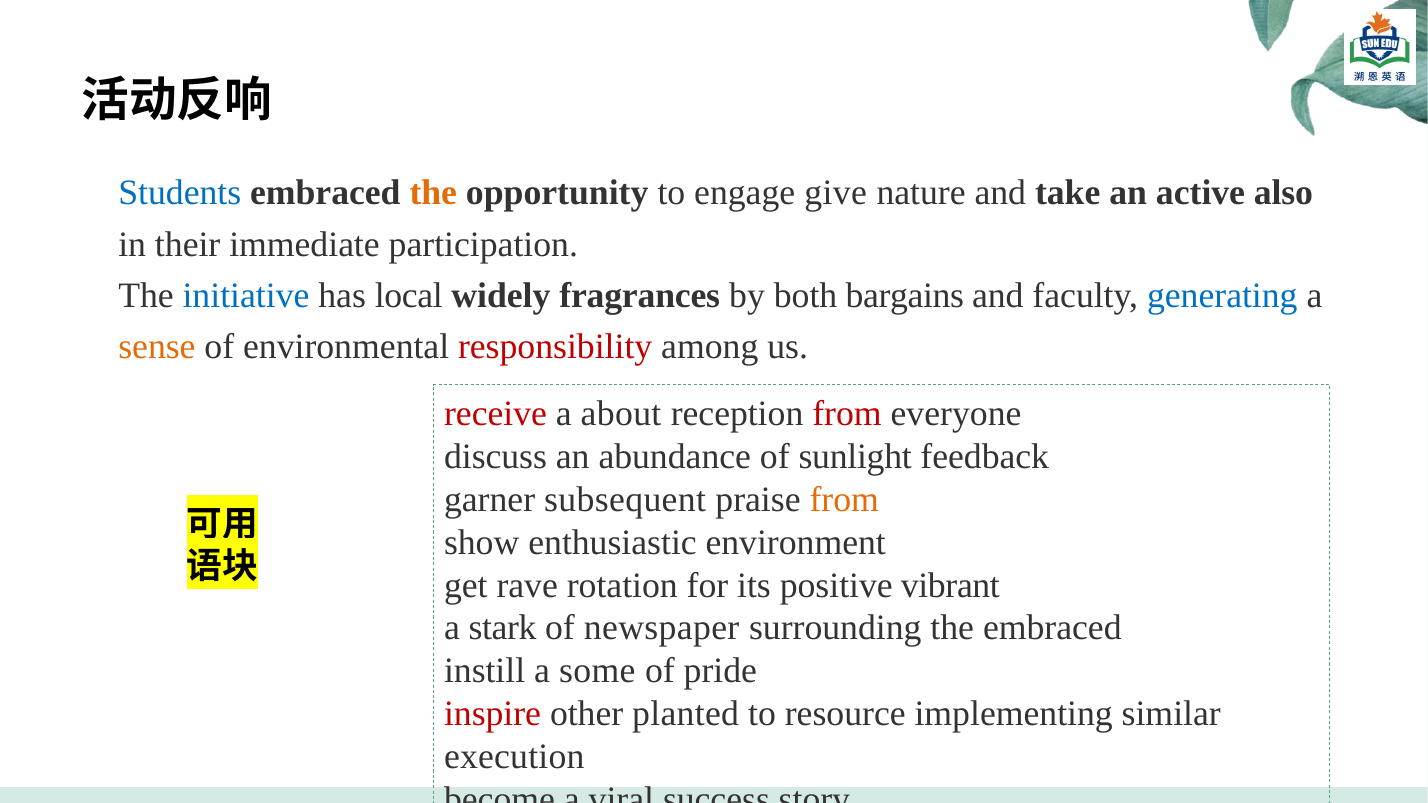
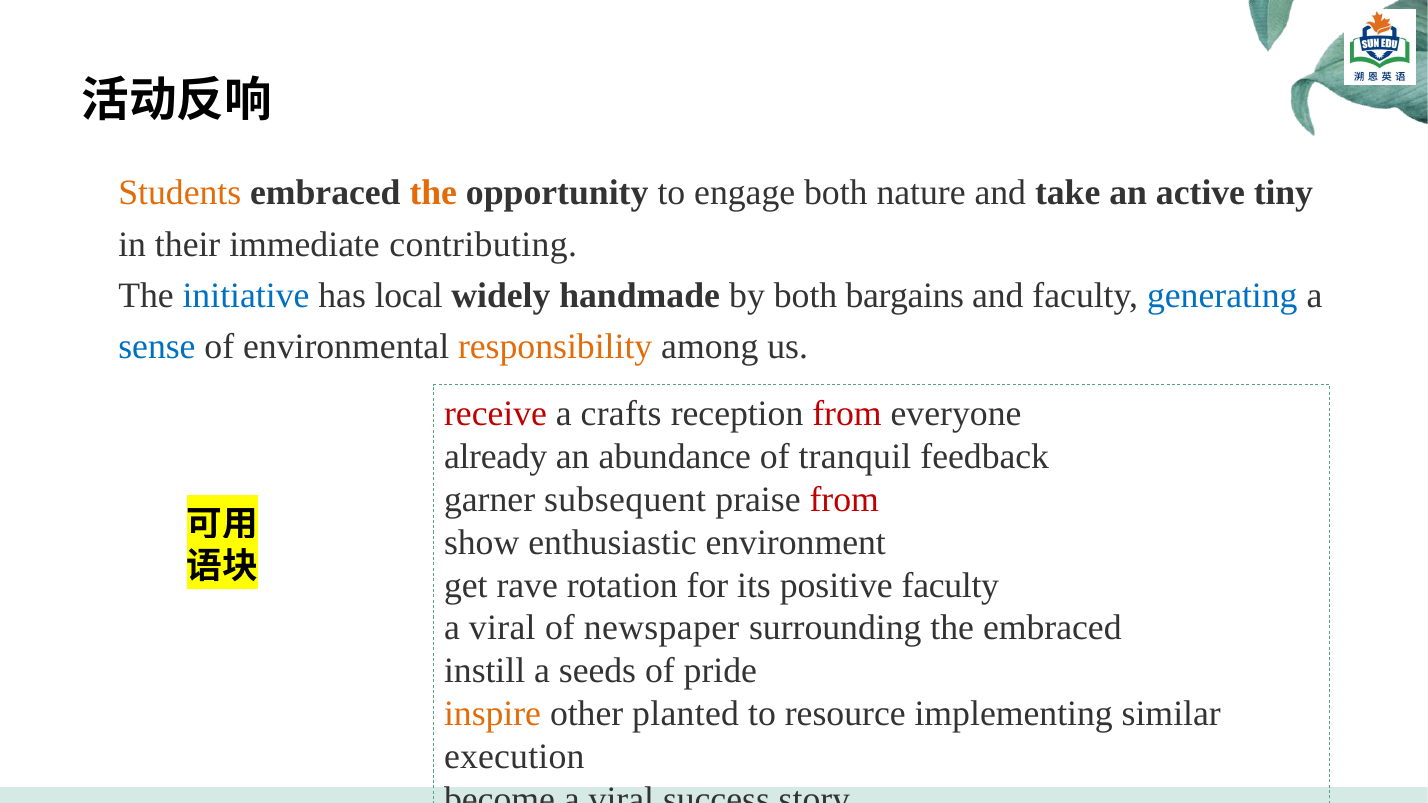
Students colour: blue -> orange (180, 193)
engage give: give -> both (836, 193)
also: also -> tiny (1283, 193)
participation: participation -> contributing (483, 244)
fragrances: fragrances -> handmade (640, 296)
sense colour: orange -> blue (157, 347)
responsibility colour: red -> orange (555, 347)
about: about -> crafts (621, 414)
discuss: discuss -> already (496, 457)
sunlight: sunlight -> tranquil (855, 457)
from colour: orange -> red (844, 500)
positive vibrant: vibrant -> faculty (950, 585)
stark: stark -> viral (502, 628)
some: some -> seeds (597, 671)
inspire colour: red -> orange (493, 714)
